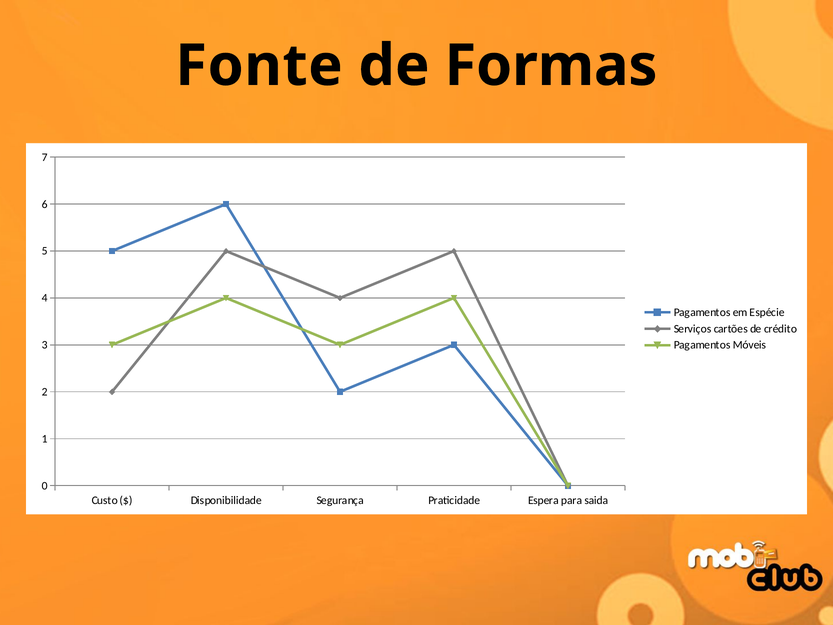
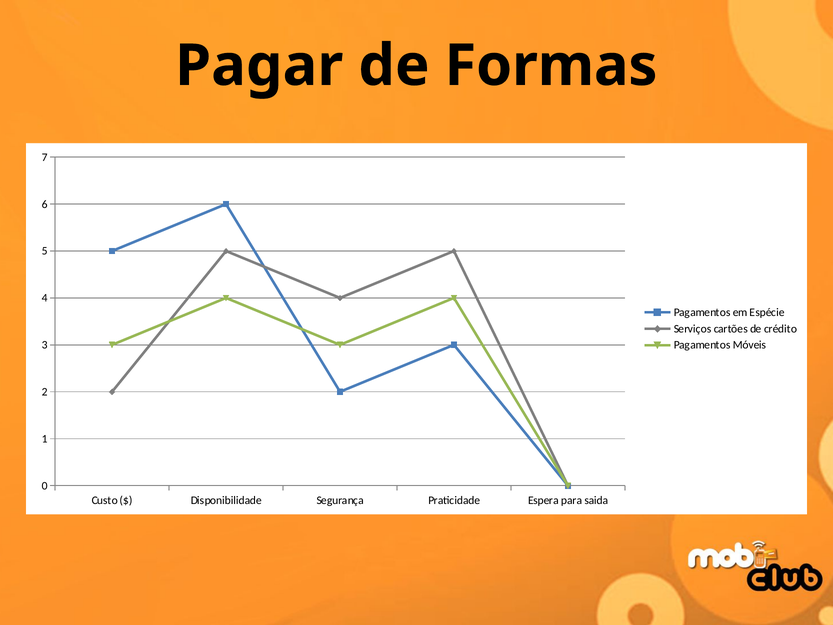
Fonte: Fonte -> Pagar (259, 66)
